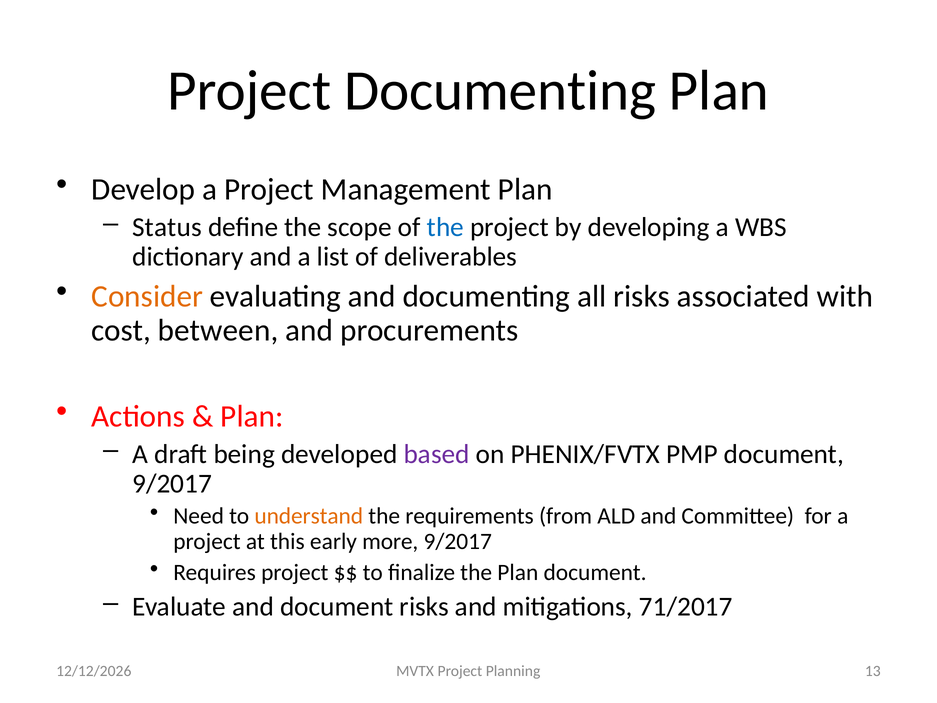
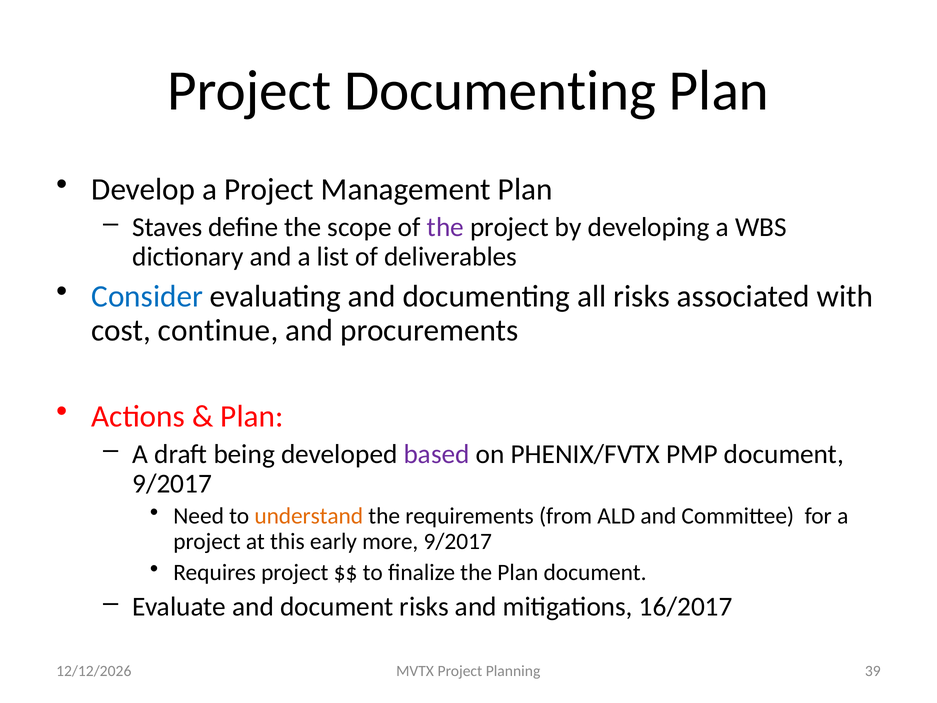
Status: Status -> Staves (167, 227)
the colour: blue -> purple (445, 227)
Consider colour: orange -> blue (147, 296)
between: between -> continue (218, 330)
71/2017: 71/2017 -> 16/2017 (686, 607)
13: 13 -> 39 (873, 671)
